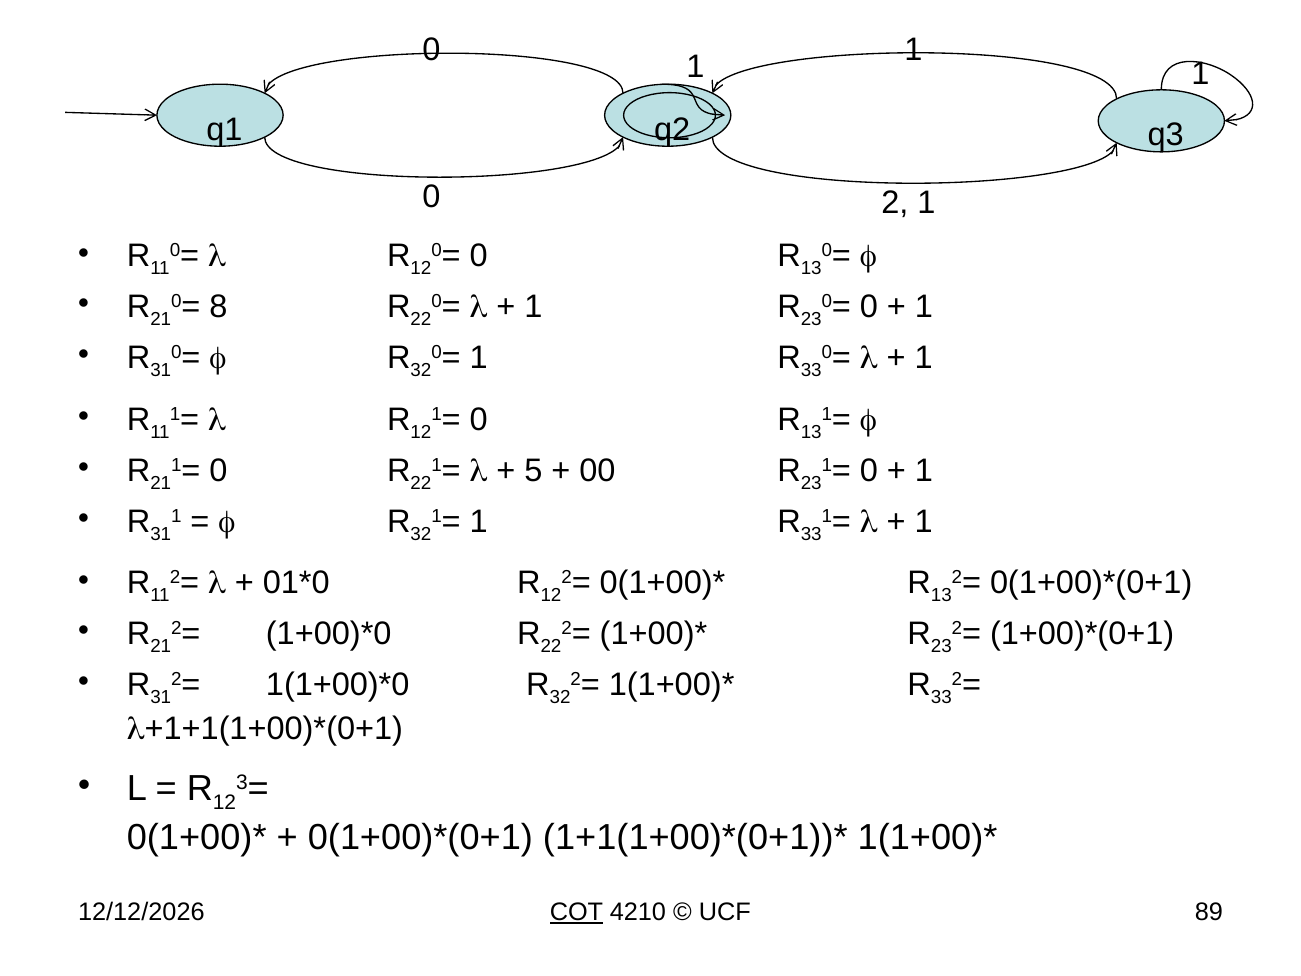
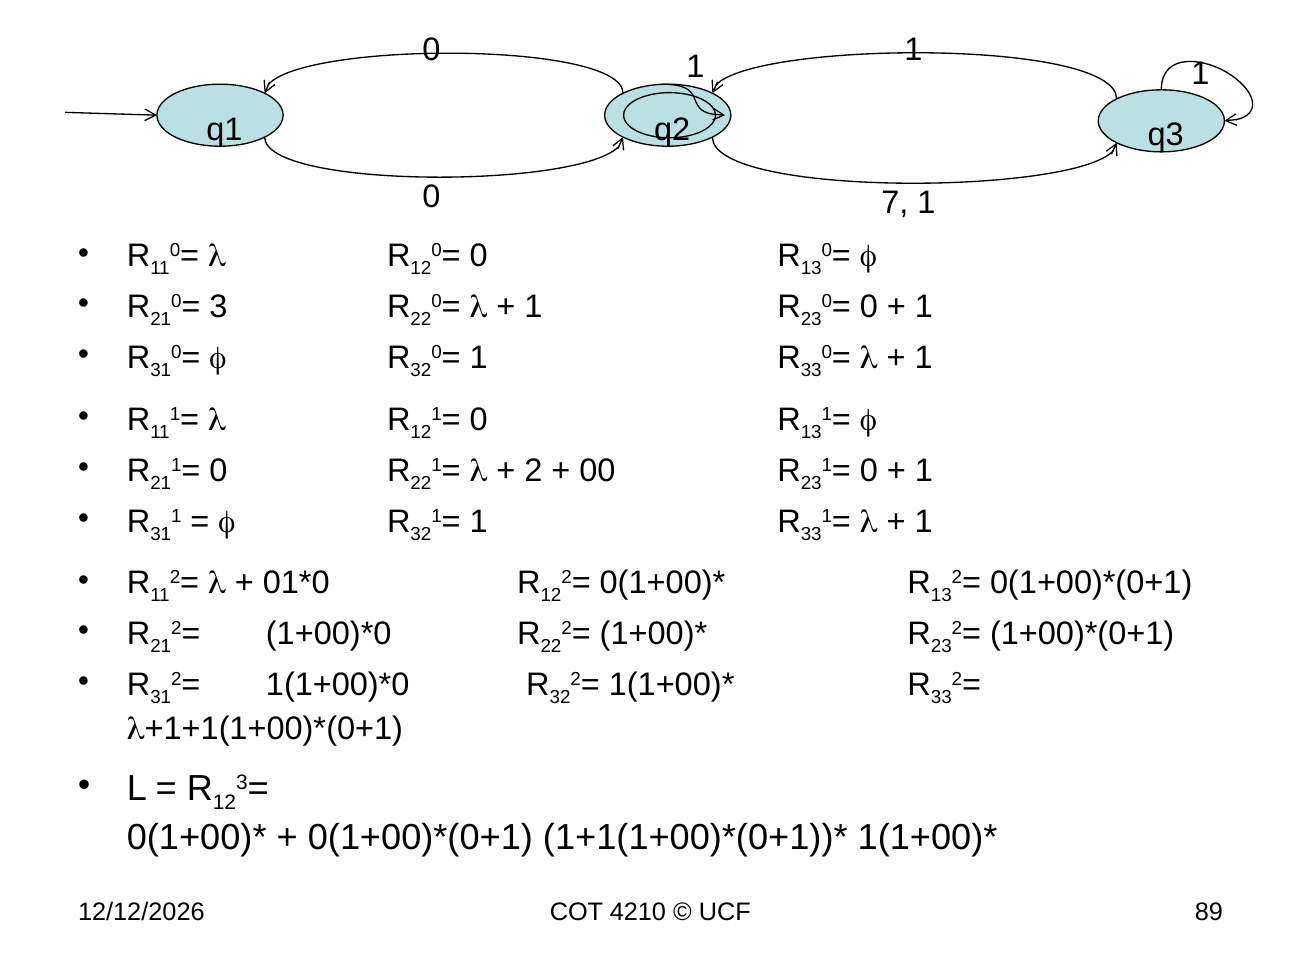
2: 2 -> 7 (895, 202)
8: 8 -> 3 (218, 307)
5: 5 -> 2 (533, 470)
COT underline: present -> none (576, 912)
